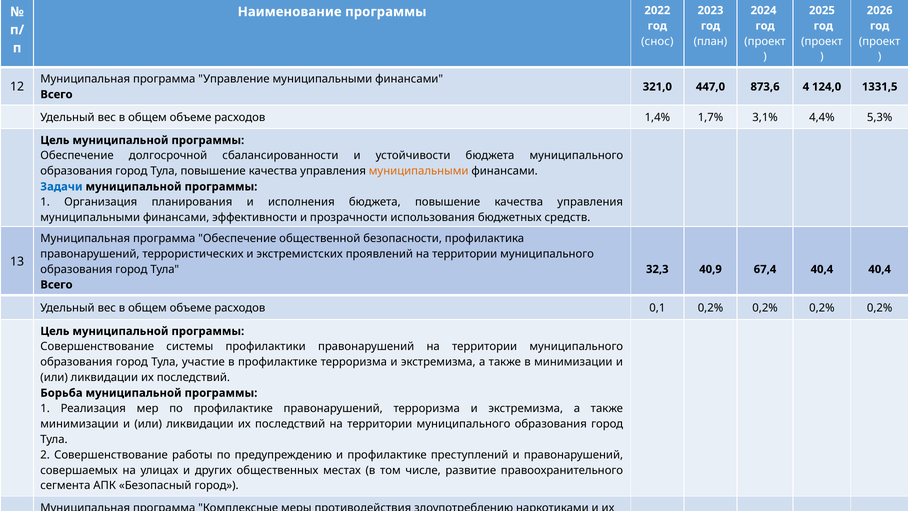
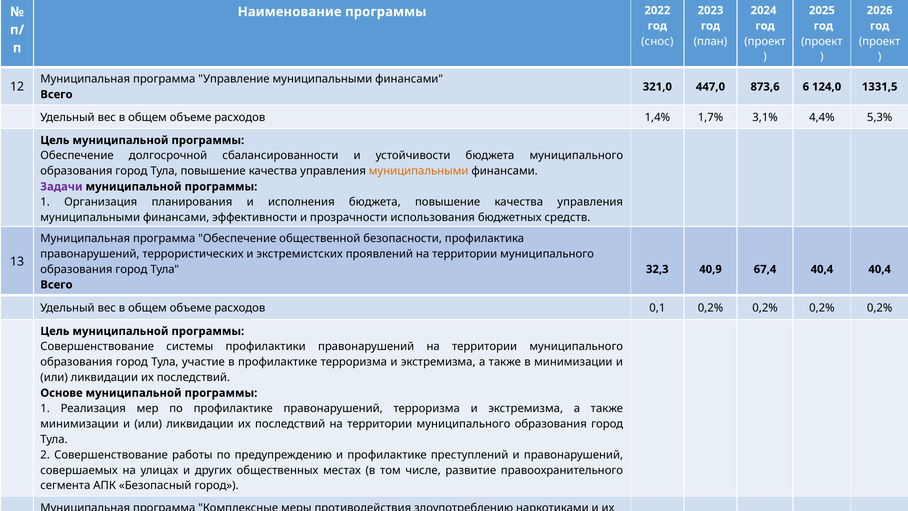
4: 4 -> 6 (806, 87)
Задачи colour: blue -> purple (61, 187)
Борьба: Борьба -> Основе (61, 393)
